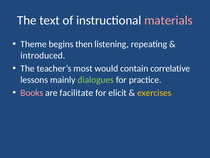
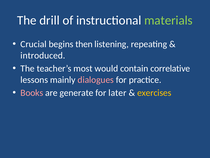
text: text -> drill (50, 20)
materials colour: pink -> light green (168, 20)
Theme: Theme -> Crucial (34, 44)
dialogues colour: light green -> pink (96, 80)
facilitate: facilitate -> generate (77, 93)
elicit: elicit -> later (117, 93)
